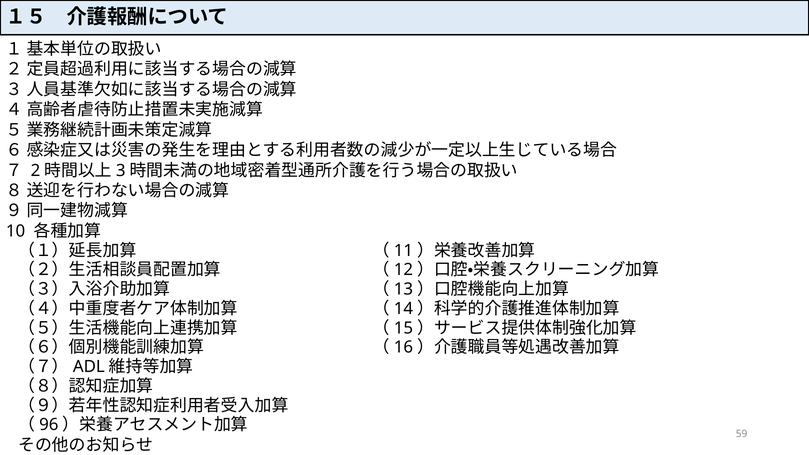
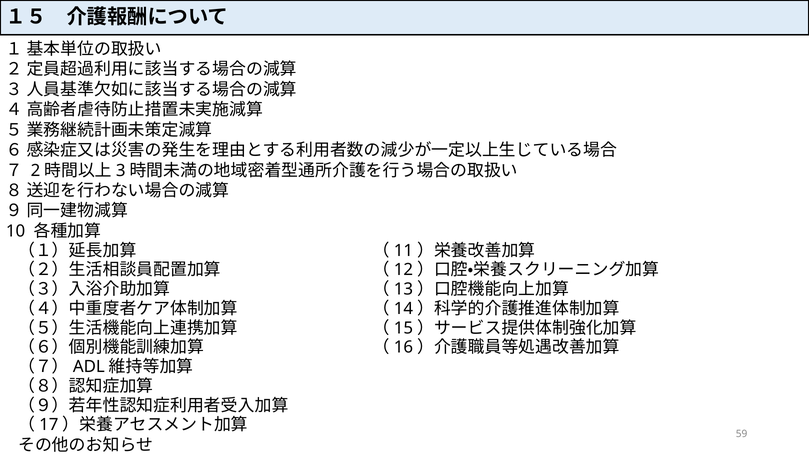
96: 96 -> 17 (49, 425)
